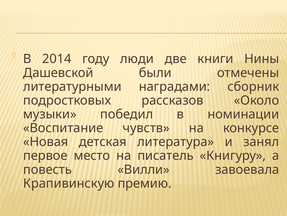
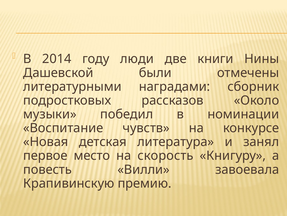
писатель: писатель -> скорость (165, 155)
